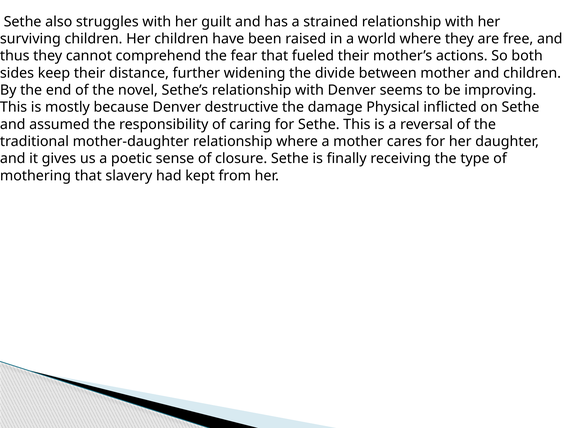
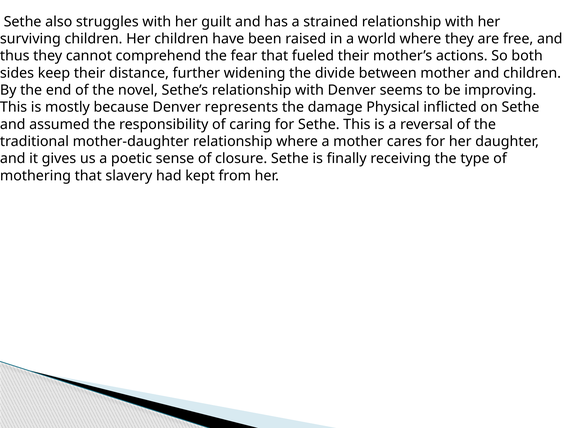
destructive: destructive -> represents (241, 107)
